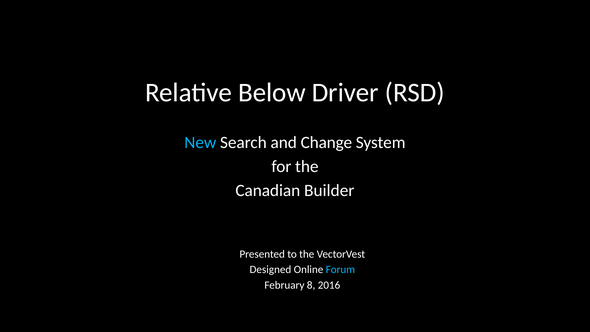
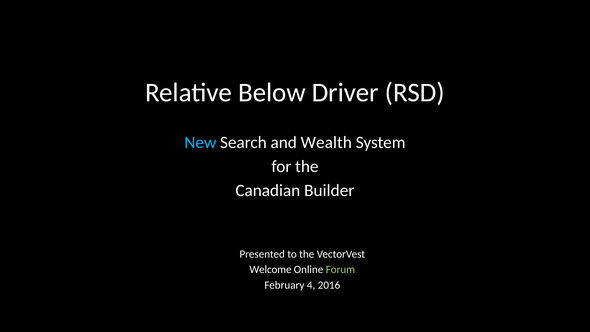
Change: Change -> Wealth (326, 142)
Designed: Designed -> Welcome (270, 269)
Forum colour: light blue -> light green (340, 269)
8: 8 -> 4 (311, 285)
